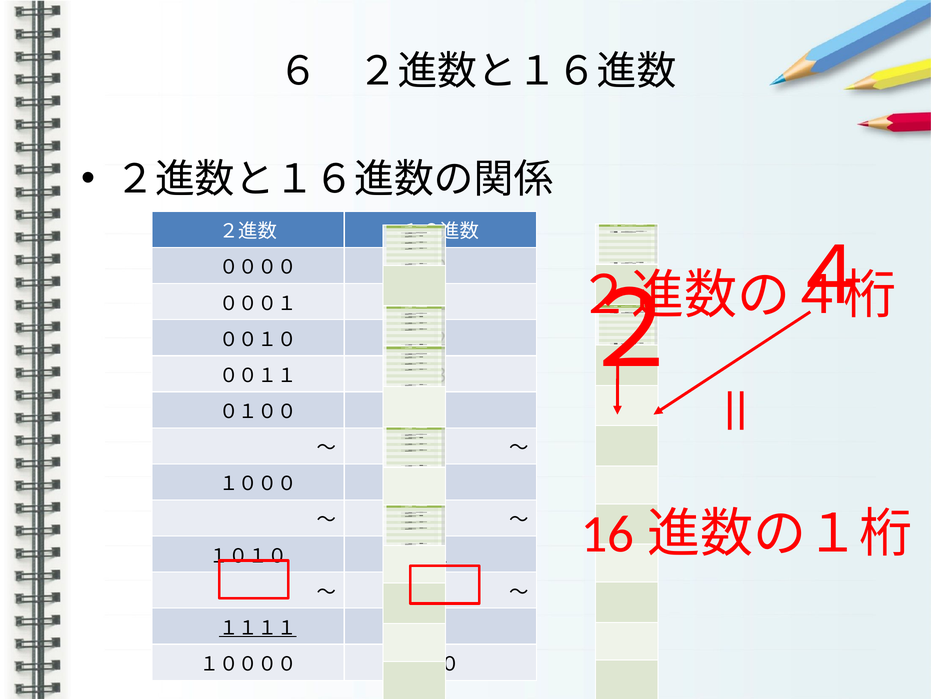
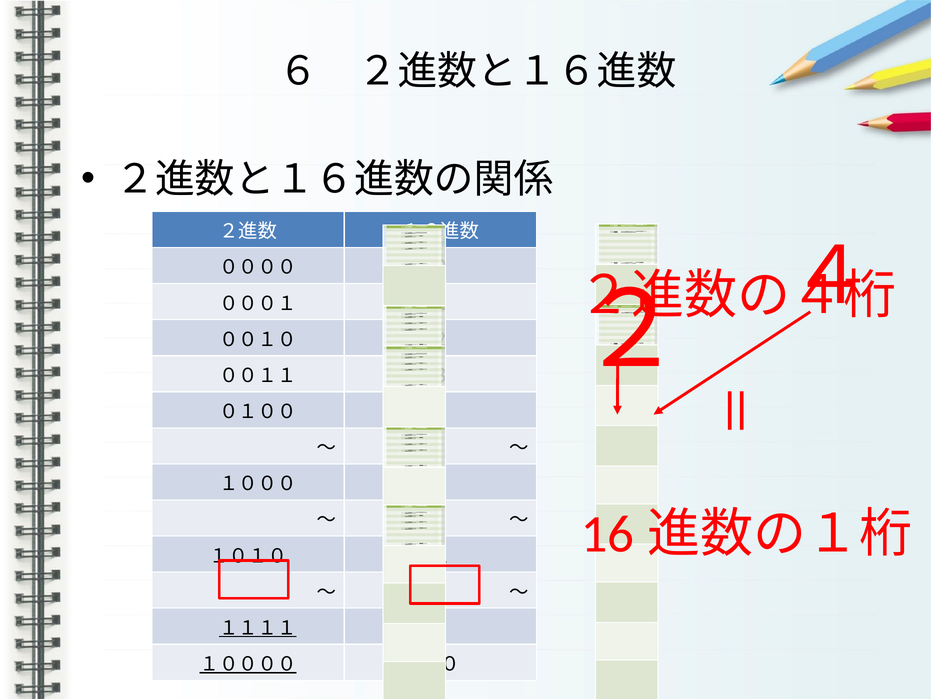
１００００ underline: none -> present (248, 664)
